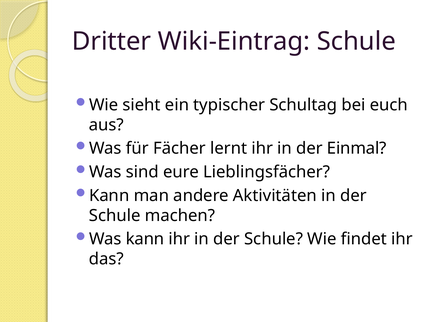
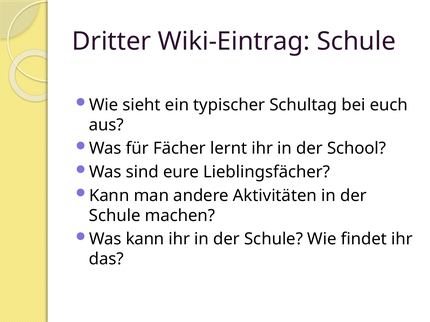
Einmal: Einmal -> School (357, 149)
